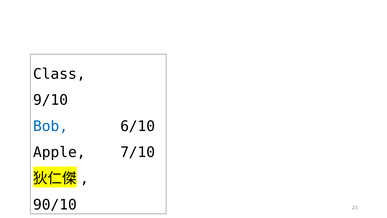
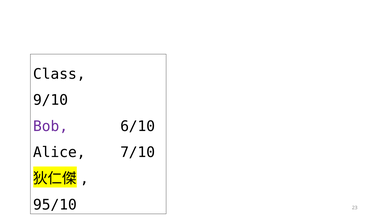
Bob colour: blue -> purple (51, 126)
Apple: Apple -> Alice (59, 152)
90/10: 90/10 -> 95/10 (55, 204)
